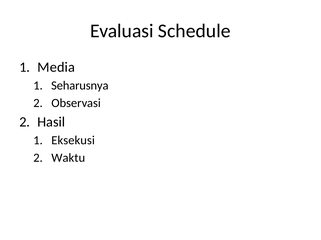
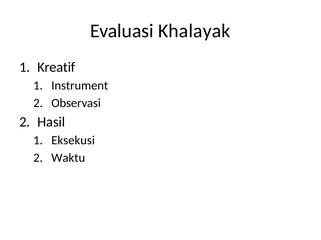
Schedule: Schedule -> Khalayak (194, 31)
Media: Media -> Kreatif (56, 67)
Seharusnya: Seharusnya -> Instrument (80, 86)
